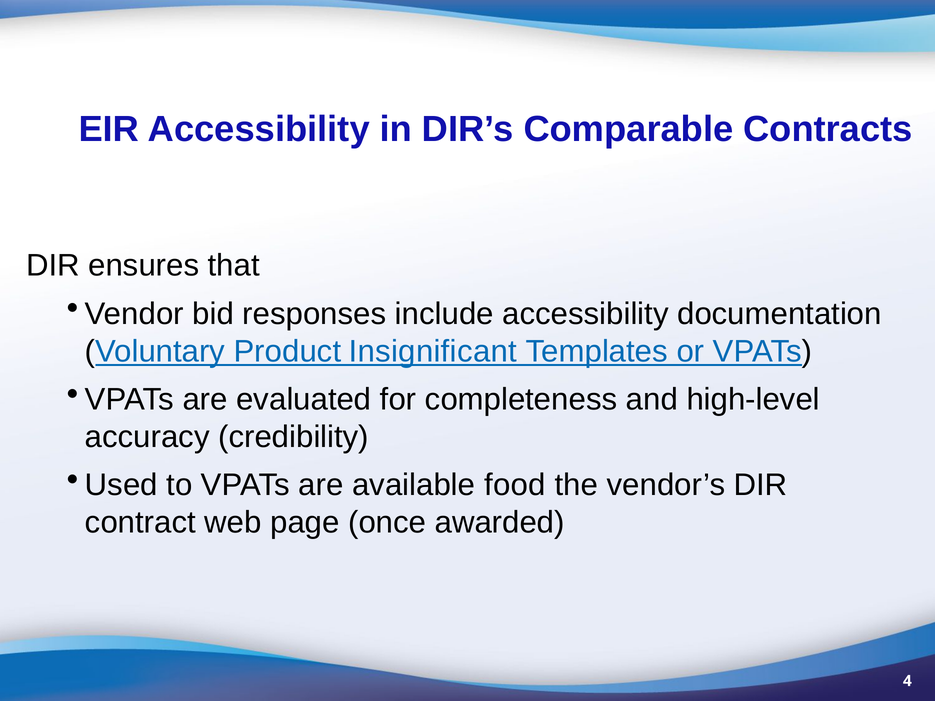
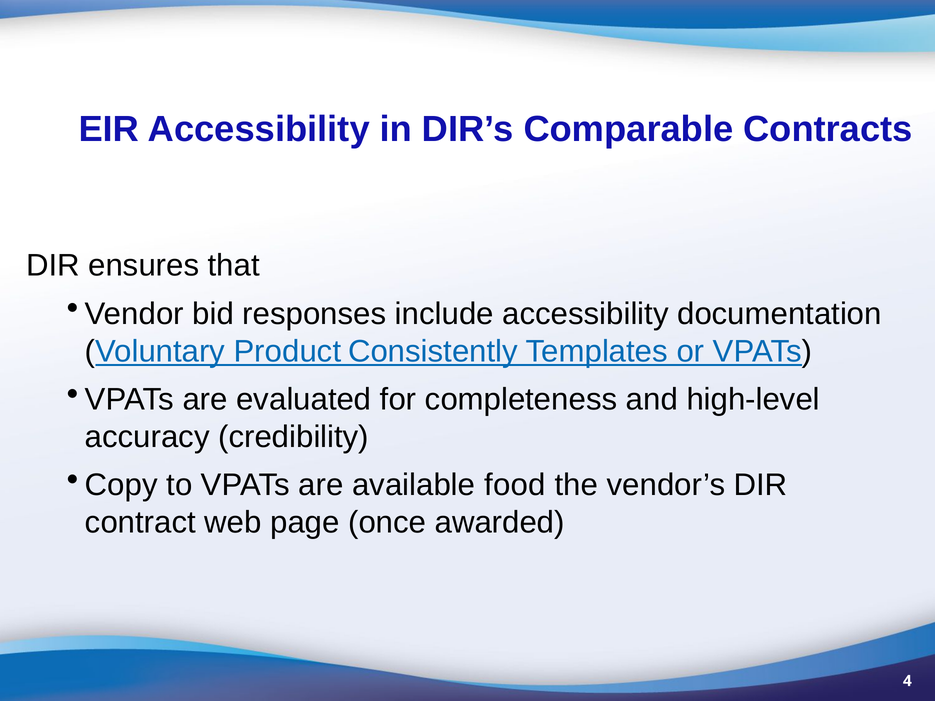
Insignificant: Insignificant -> Consistently (433, 351)
Used: Used -> Copy (121, 485)
